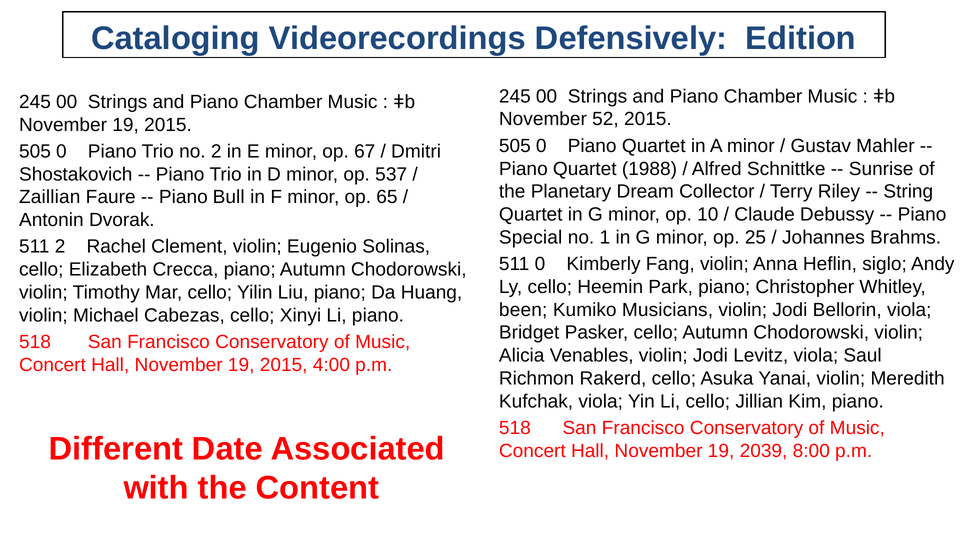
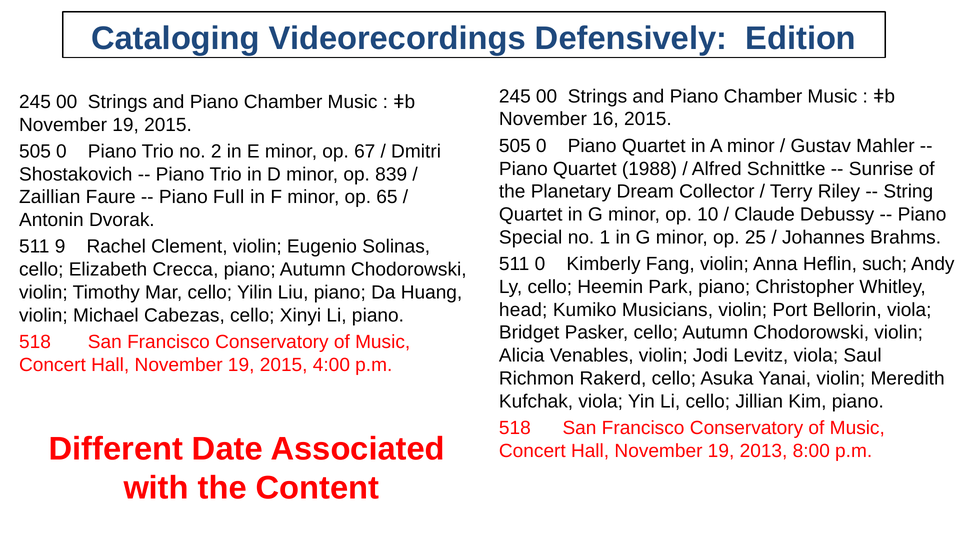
52: 52 -> 16 (605, 119)
537: 537 -> 839 (391, 174)
Bull: Bull -> Full (229, 197)
511 2: 2 -> 9 (60, 247)
siglo: siglo -> such (885, 264)
been: been -> head (523, 310)
Jodi: Jodi -> Port (790, 310)
2039: 2039 -> 2013 (764, 451)
